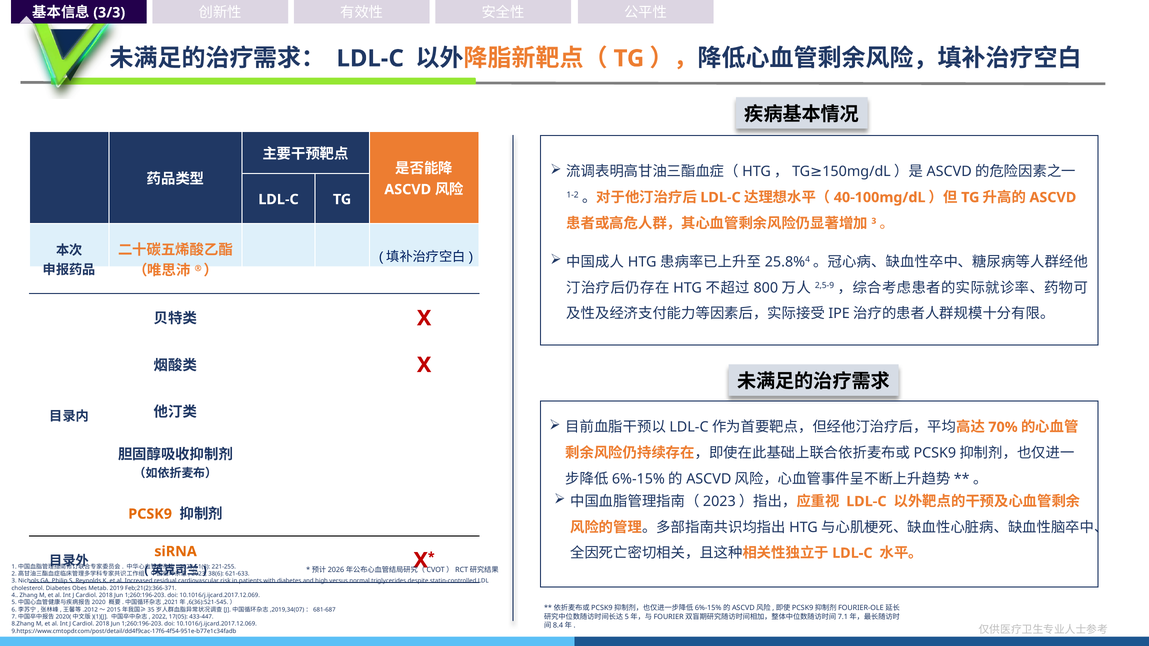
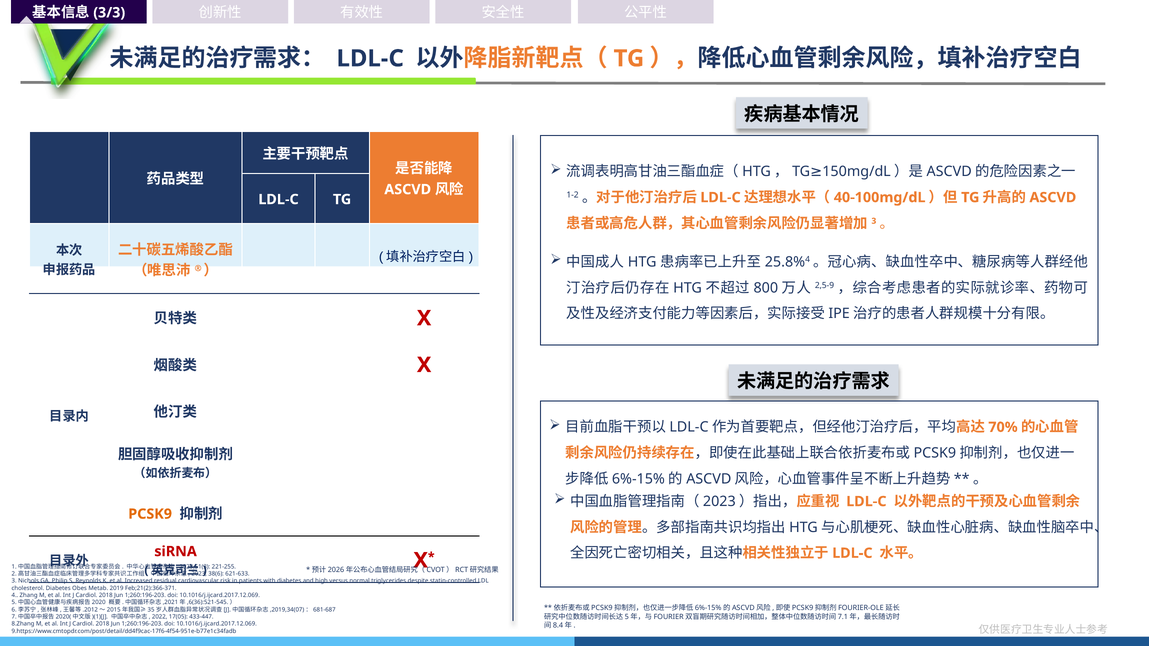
siRNA colour: orange -> red (176, 552)
